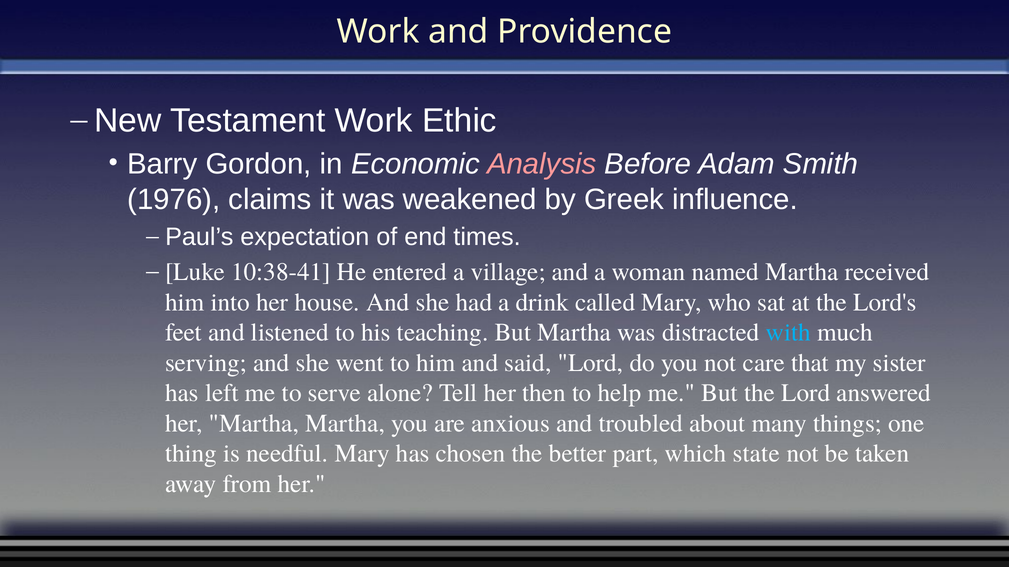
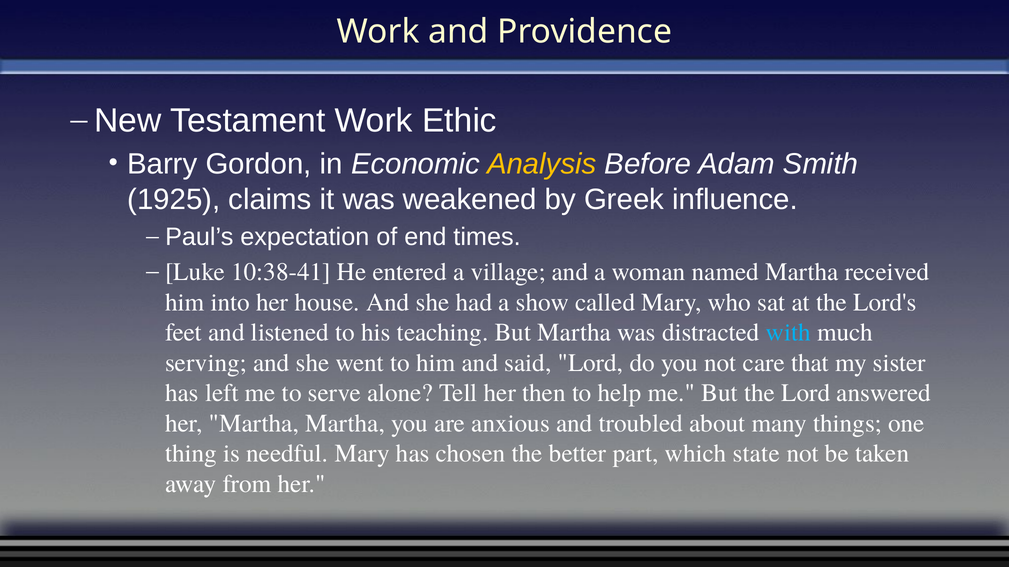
Analysis colour: pink -> yellow (542, 164)
1976: 1976 -> 1925 (174, 200)
drink: drink -> show (542, 303)
